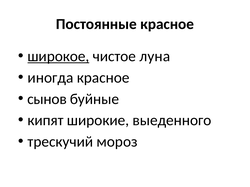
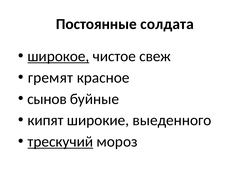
Постоянные красное: красное -> солдата (167, 24)
луна: луна -> свеж (155, 56)
иногда: иногда -> гремят (50, 78)
трескучий underline: none -> present (60, 142)
